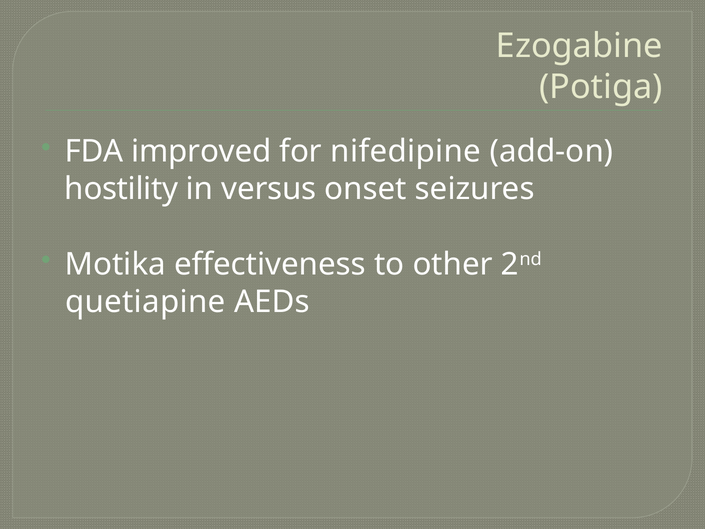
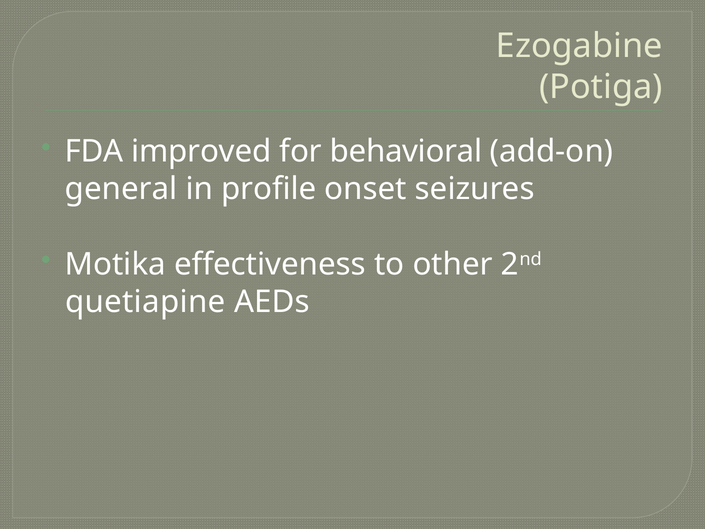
nifedipine: nifedipine -> behavioral (406, 151)
hostility: hostility -> general (121, 189)
versus: versus -> profile (269, 189)
